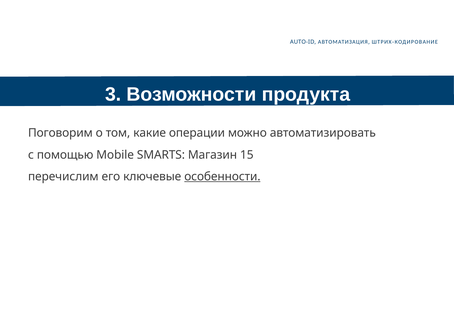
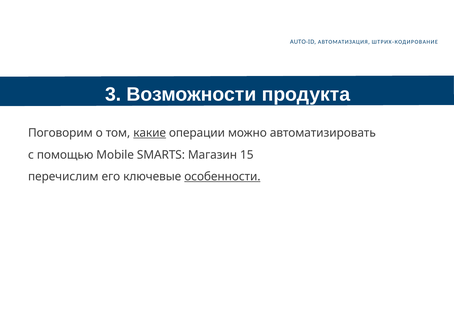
какие underline: none -> present (150, 133)
